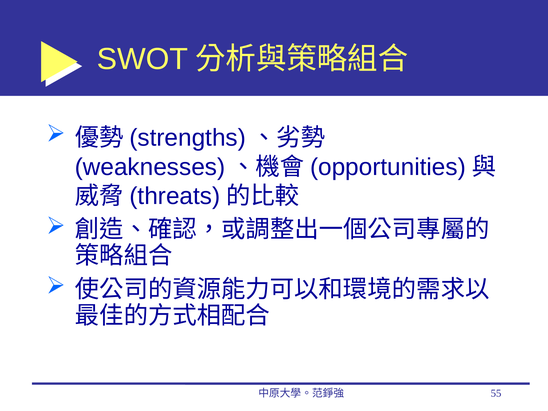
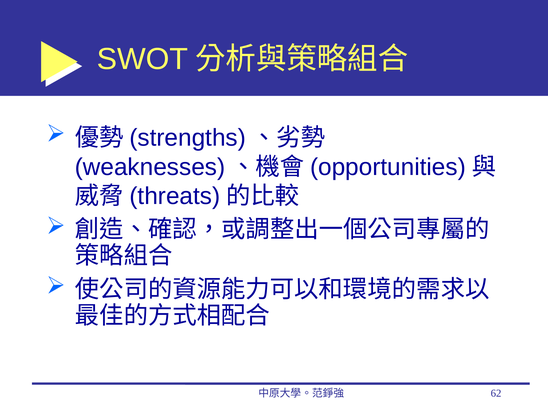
55: 55 -> 62 (496, 393)
